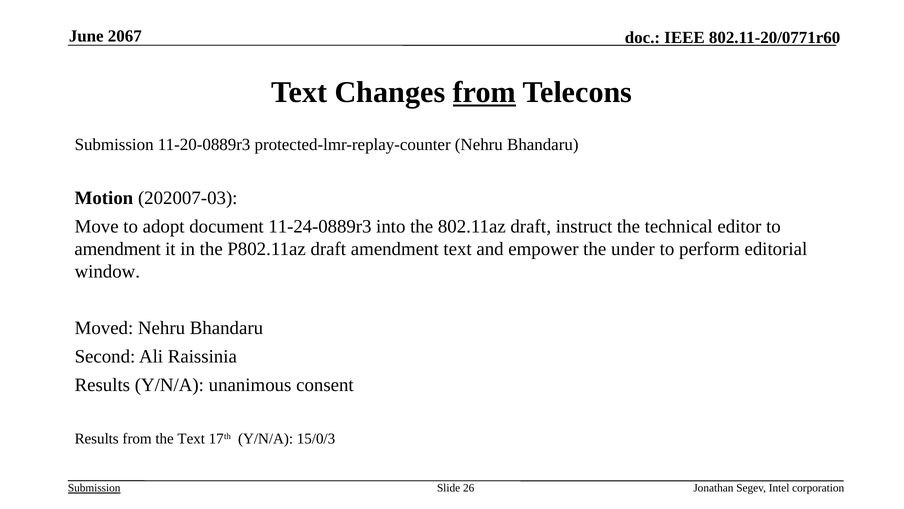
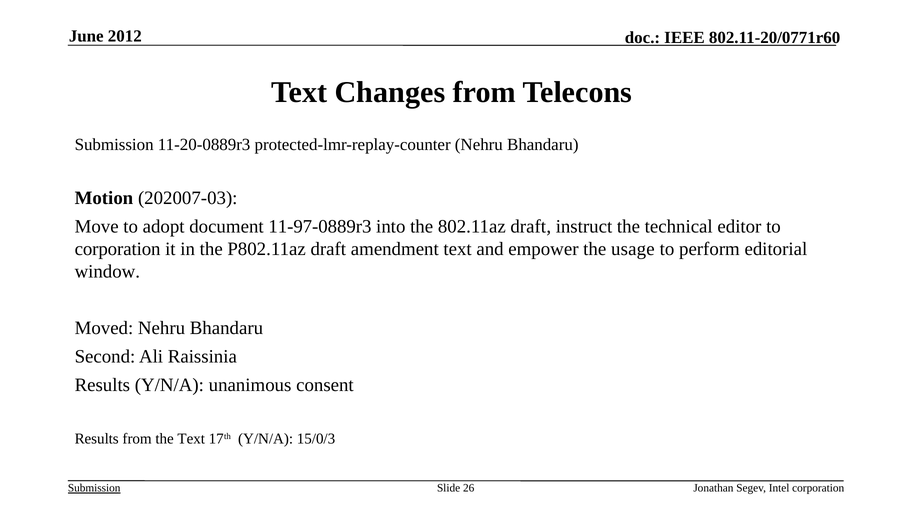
2067: 2067 -> 2012 (125, 36)
from underline: present -> none (484, 92)
11-24-0889r3: 11-24-0889r3 -> 11-97-0889r3 (320, 226)
amendment: amendment -> corporation (118, 249)
under: under -> usage (633, 249)
